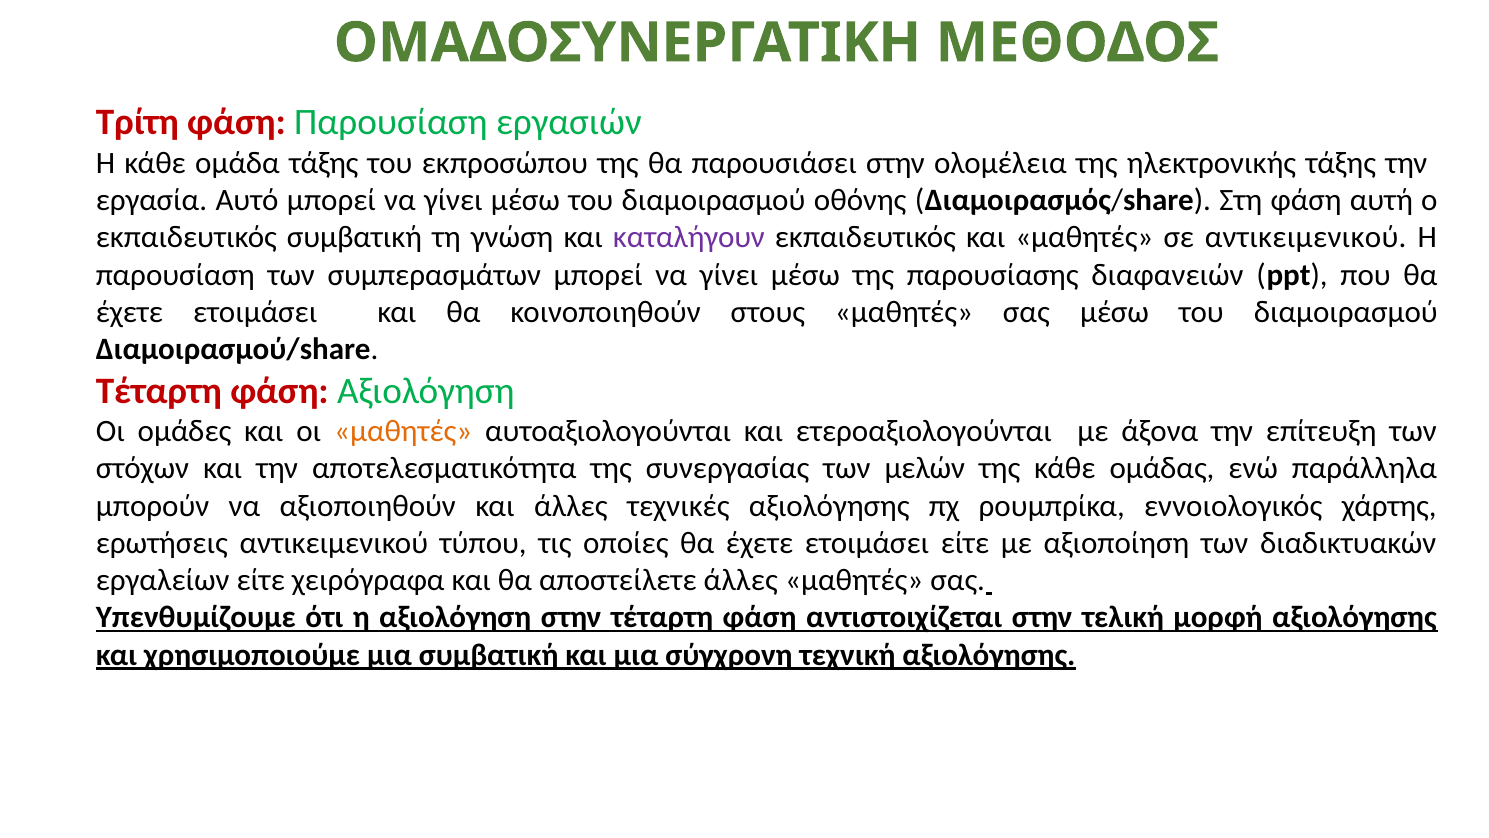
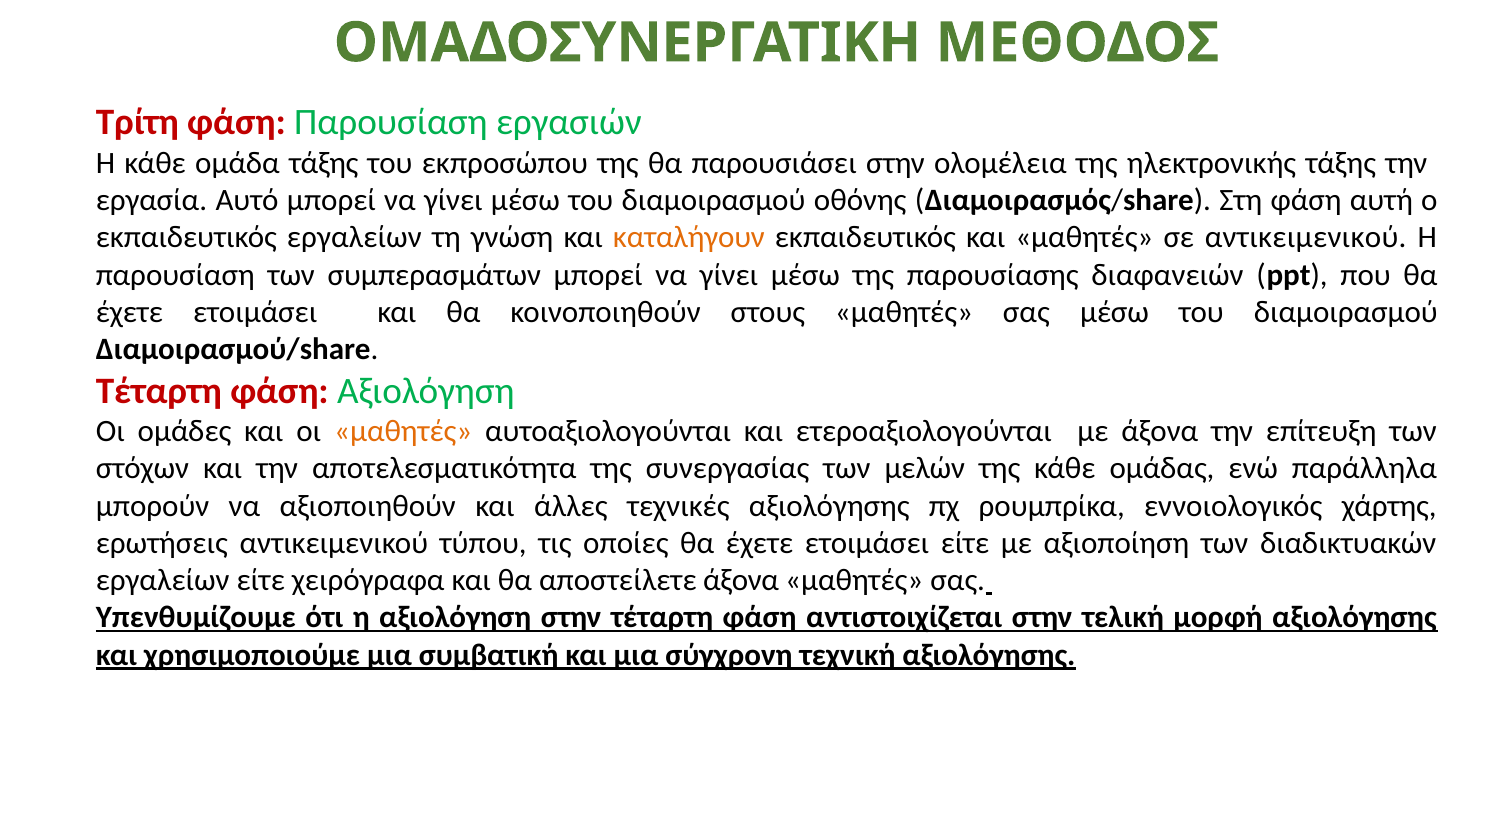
εκπαιδευτικός συμβατική: συμβατική -> εργαλείων (354, 237)
καταλήγουν colour: purple -> orange (689, 237)
αποστείλετε άλλες: άλλες -> άξονα (741, 580)
